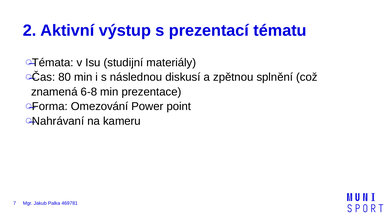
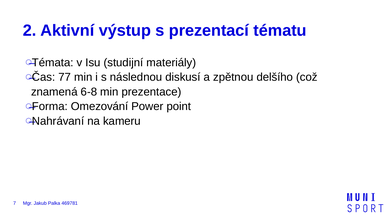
80: 80 -> 77 (65, 77)
splnění: splnění -> delšího (275, 77)
